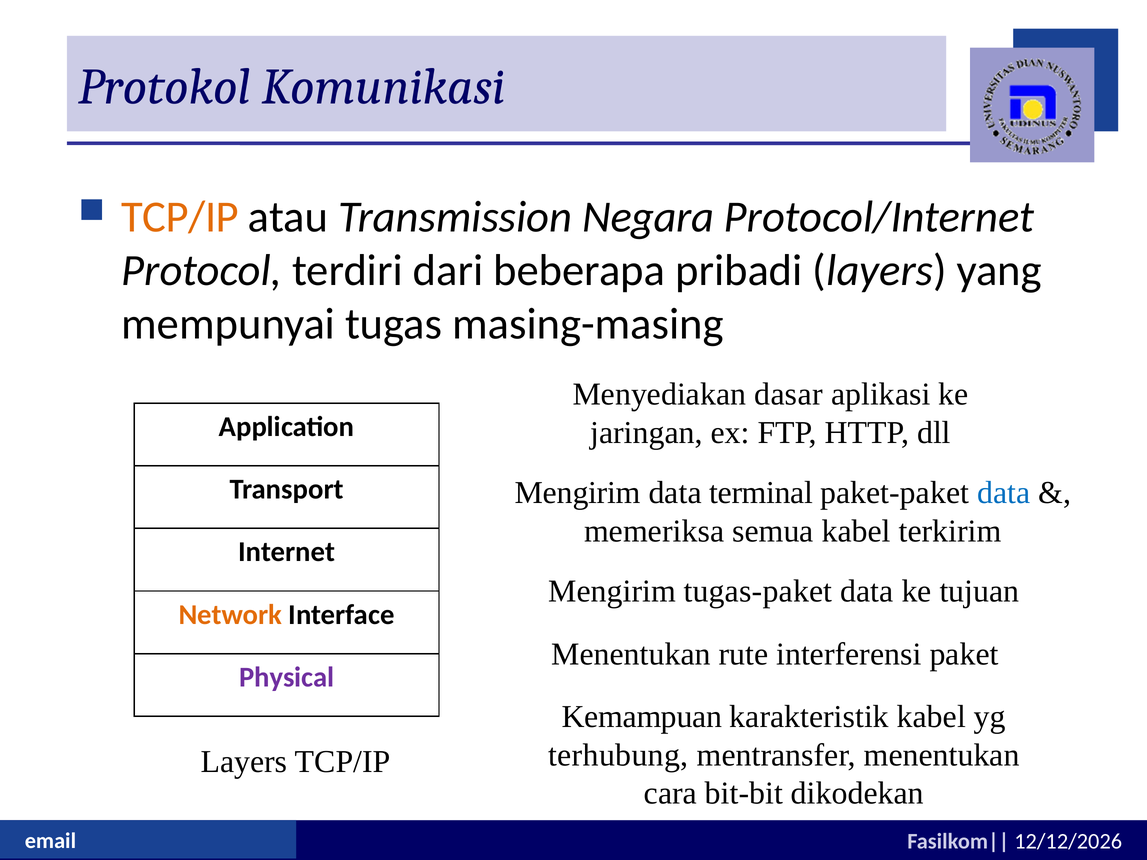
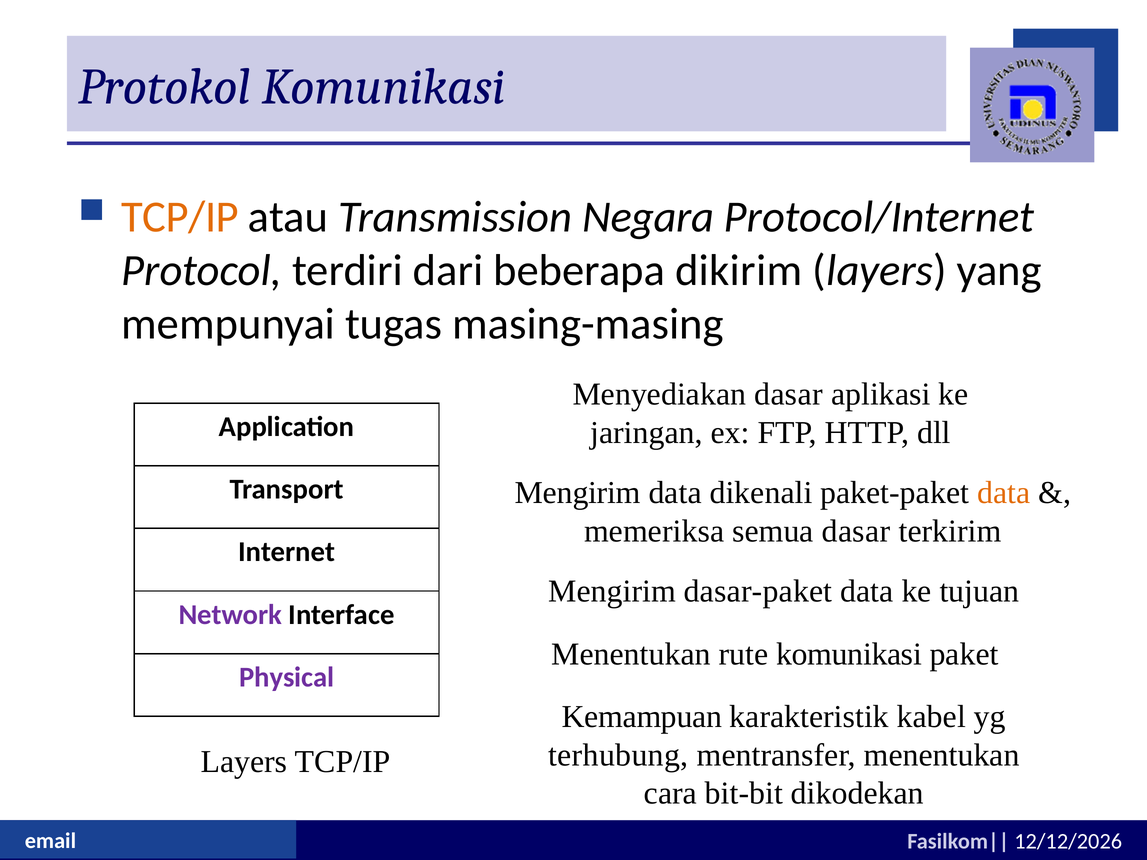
pribadi: pribadi -> dikirim (739, 271)
terminal: terminal -> dikenali (761, 493)
data colour: blue -> orange (1004, 493)
semua kabel: kabel -> dasar (856, 531)
tugas-paket: tugas-paket -> dasar-paket (758, 592)
Network colour: orange -> purple (230, 615)
rute interferensi: interferensi -> komunikasi (849, 654)
